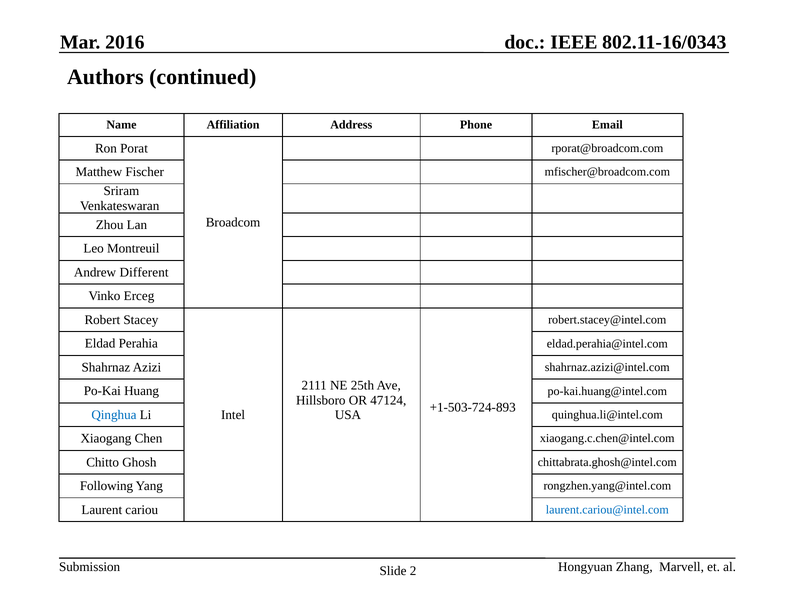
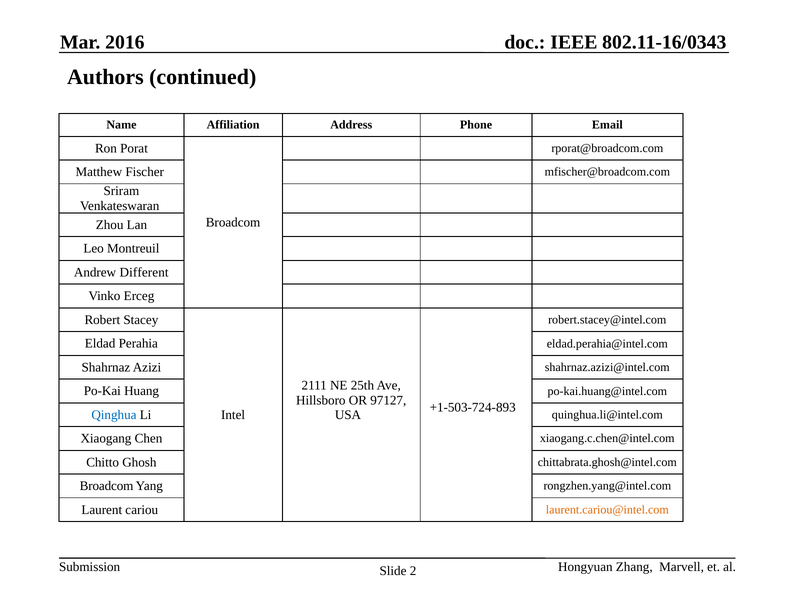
47124: 47124 -> 97127 (388, 400)
Following: Following -> Broadcom (107, 486)
laurent.cariou@intel.com colour: blue -> orange (607, 510)
